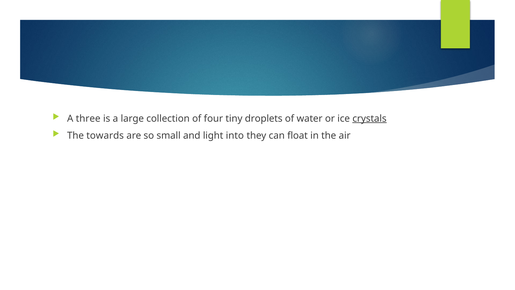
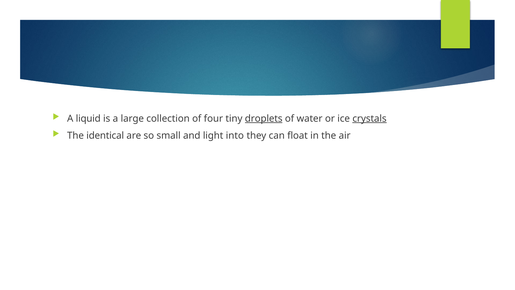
three: three -> liquid (88, 118)
droplets underline: none -> present (264, 118)
towards: towards -> identical (105, 135)
